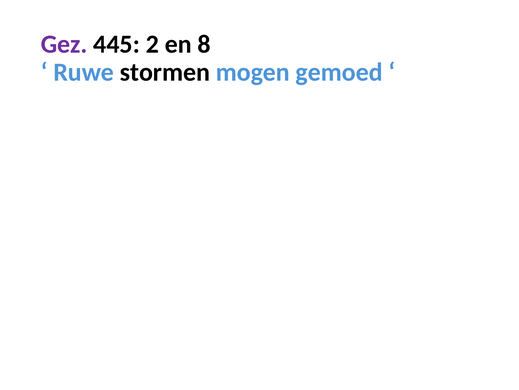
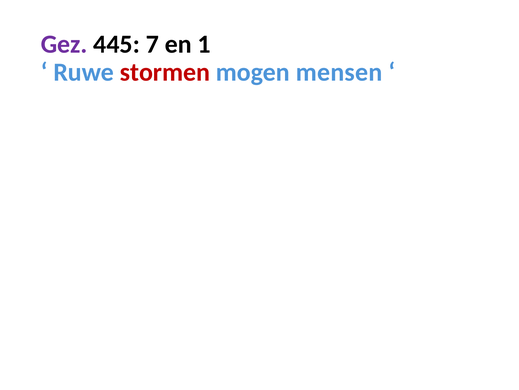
2: 2 -> 7 (152, 44)
8: 8 -> 1 (204, 44)
stormen colour: black -> red (165, 72)
gemoed: gemoed -> mensen (339, 72)
